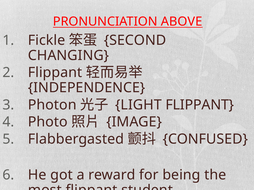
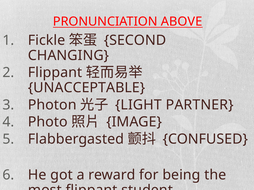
INDEPENDENCE: INDEPENDENCE -> UNACCEPTABLE (87, 88)
LIGHT FLIPPANT: FLIPPANT -> PARTNER (200, 105)
